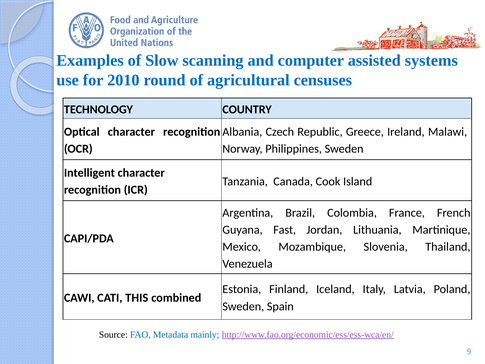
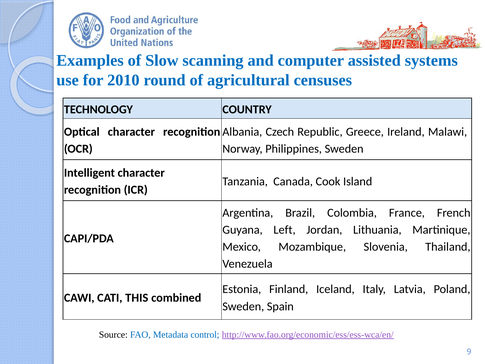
Fast: Fast -> Left (285, 230)
mainly: mainly -> control (205, 334)
